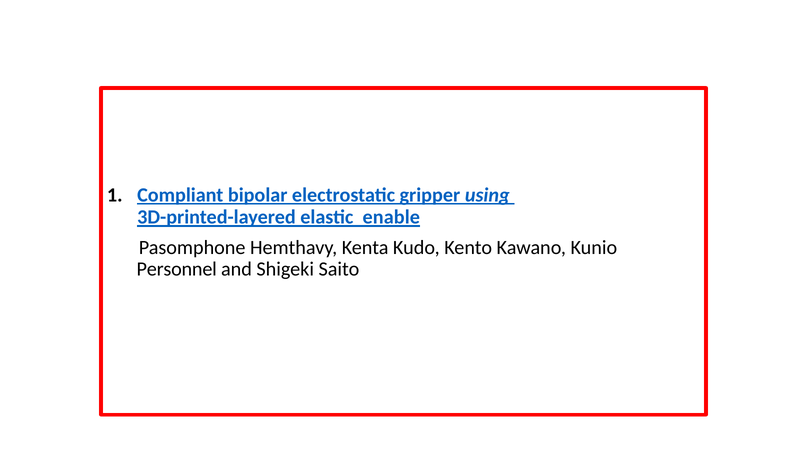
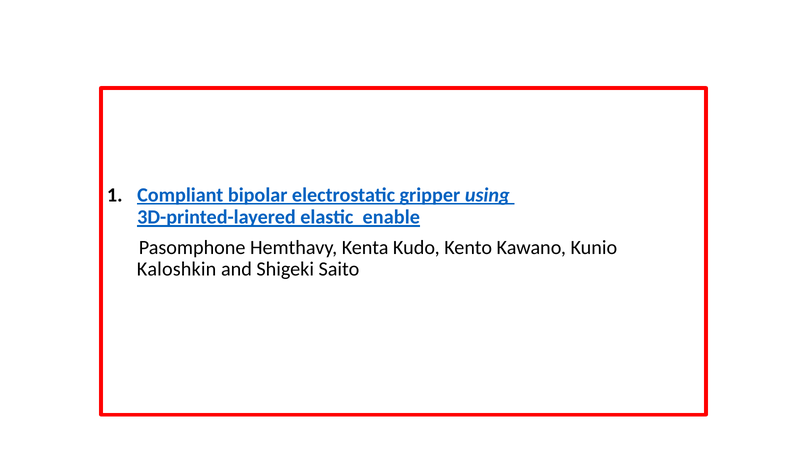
Personnel: Personnel -> Kaloshkin (177, 269)
